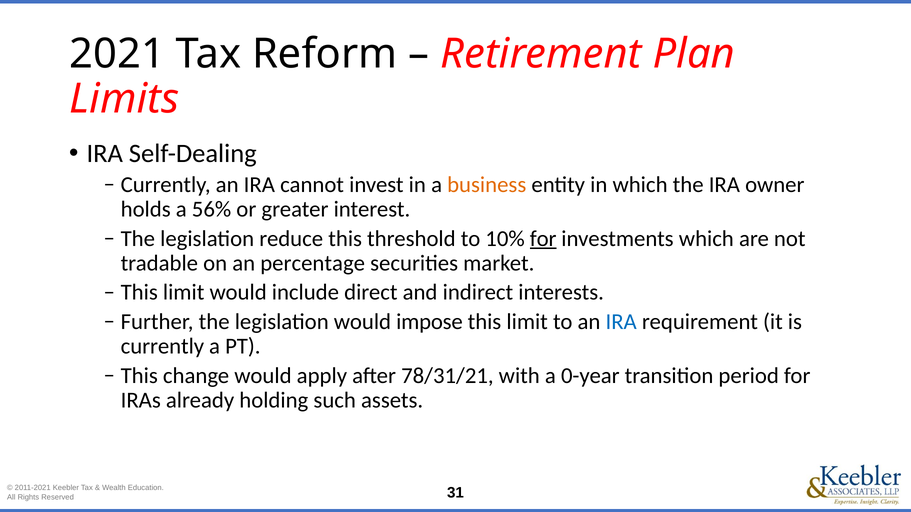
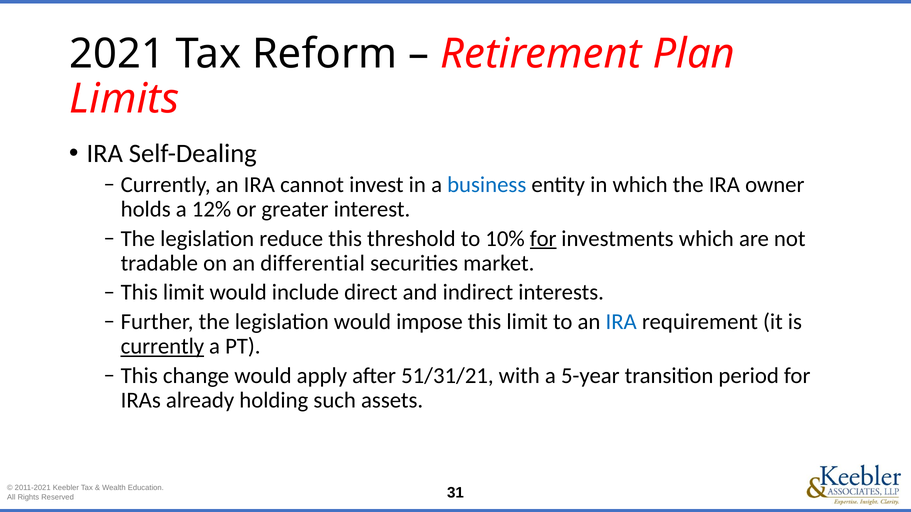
business colour: orange -> blue (487, 185)
56%: 56% -> 12% (212, 210)
percentage: percentage -> differential (313, 263)
currently underline: none -> present (162, 347)
78/31/21: 78/31/21 -> 51/31/21 (447, 376)
0-year: 0-year -> 5-year (590, 376)
